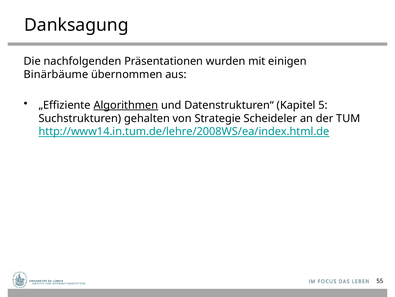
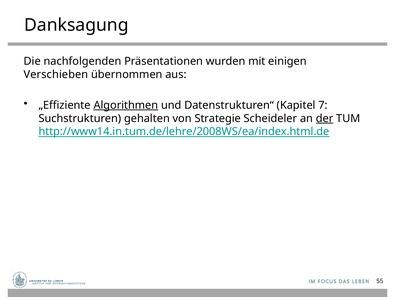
Binärbäume: Binärbäume -> Verschieben (56, 74)
5: 5 -> 7 (323, 105)
der underline: none -> present (325, 118)
